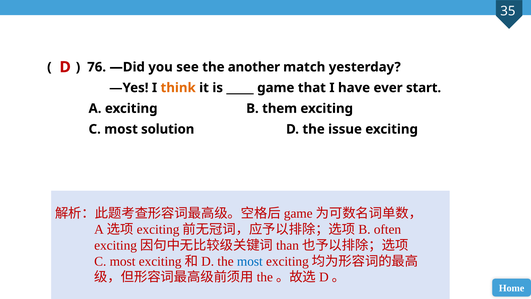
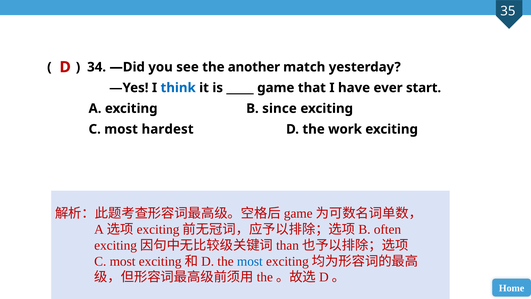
76: 76 -> 34 (97, 67)
think colour: orange -> blue (178, 88)
them: them -> since (279, 108)
solution: solution -> hardest (168, 129)
issue: issue -> work (345, 129)
